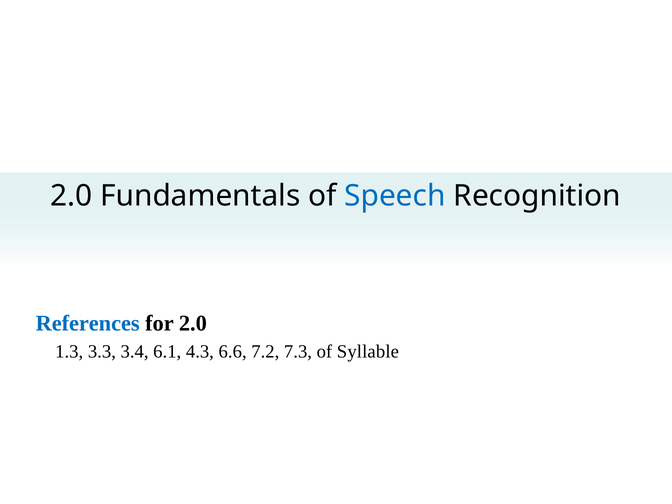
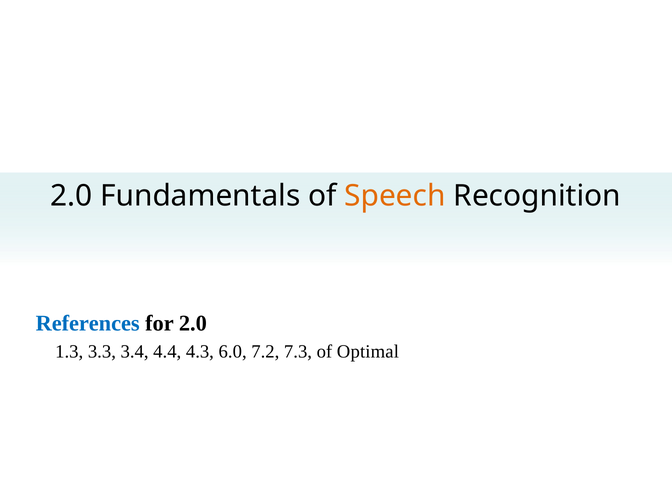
Speech colour: blue -> orange (395, 196)
6.1: 6.1 -> 4.4 (167, 351)
6.6: 6.6 -> 6.0 (233, 351)
Syllable: Syllable -> Optimal (368, 351)
